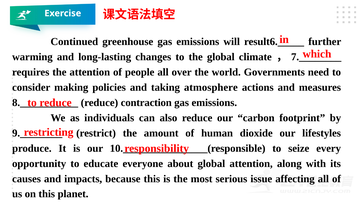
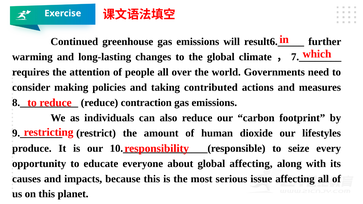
atmosphere: atmosphere -> contributed (211, 87)
global attention: attention -> affecting (251, 164)
